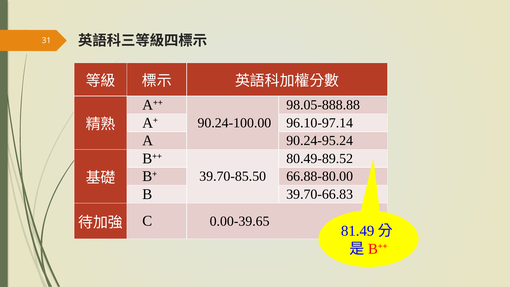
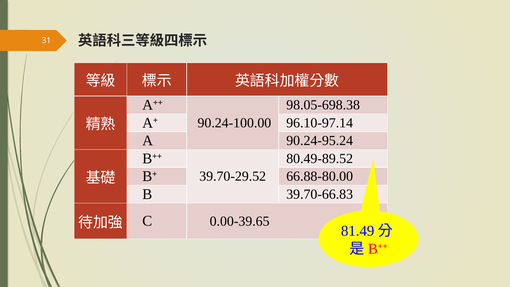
98.05-888.88: 98.05-888.88 -> 98.05-698.38 (323, 105)
39.70-85.50: 39.70-85.50 -> 39.70-29.52 (233, 176)
